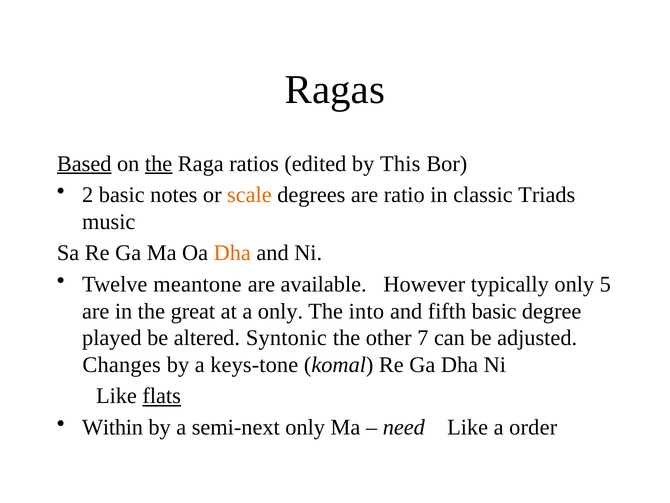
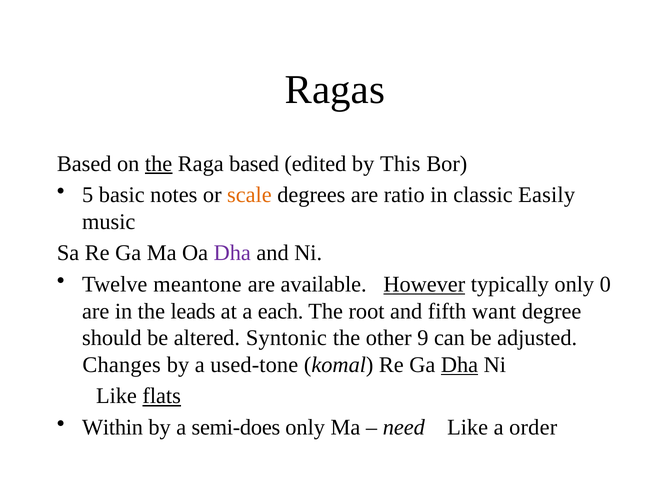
Based underline: present -> none (84, 163)
Raga ratios: ratios -> based (254, 163)
2: 2 -> 5 (88, 195)
Triads: Triads -> Easily (547, 195)
Dha colour: orange -> purple (232, 253)
However underline: none -> present (424, 284)
5: 5 -> 0 (605, 284)
great: great -> leads (193, 311)
a only: only -> each (281, 311)
into: into -> root (367, 311)
fifth basic: basic -> want (494, 311)
played: played -> should (112, 338)
7: 7 -> 9 (423, 338)
keys-tone: keys-tone -> used-tone (254, 364)
Dha underline: none -> present (459, 364)
semi-next: semi-next -> semi-does (236, 427)
